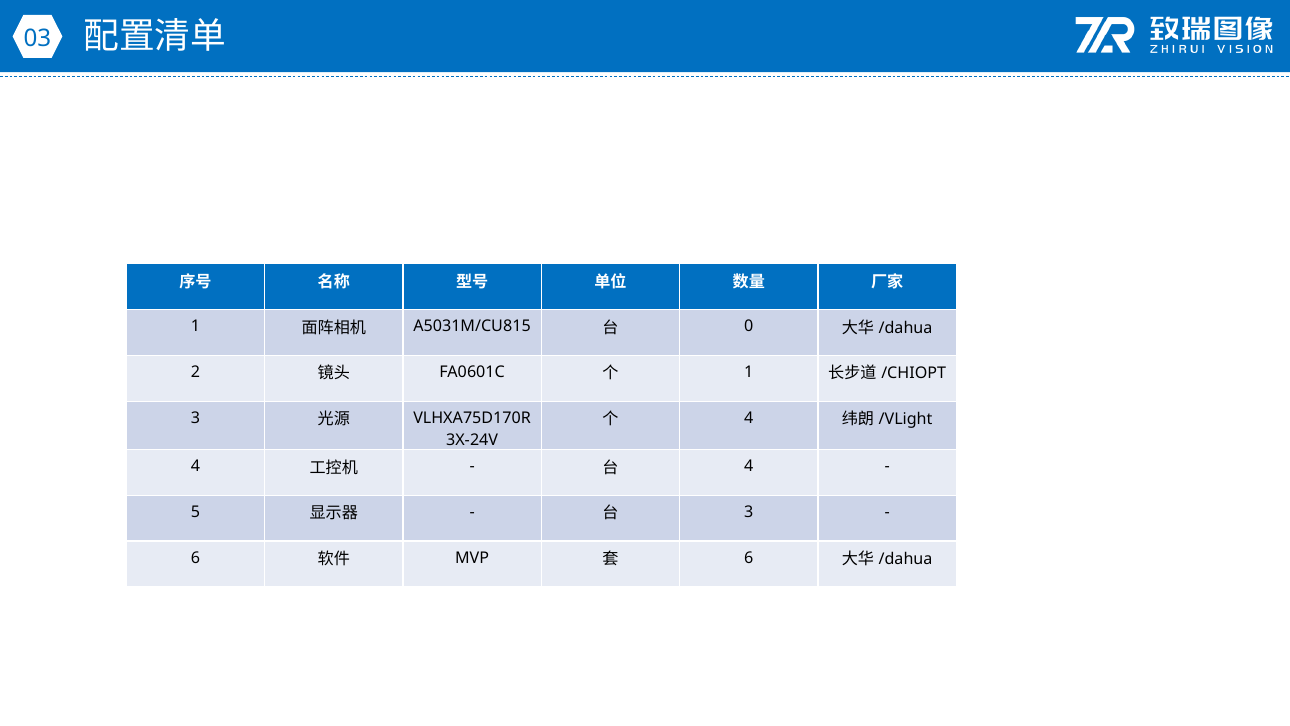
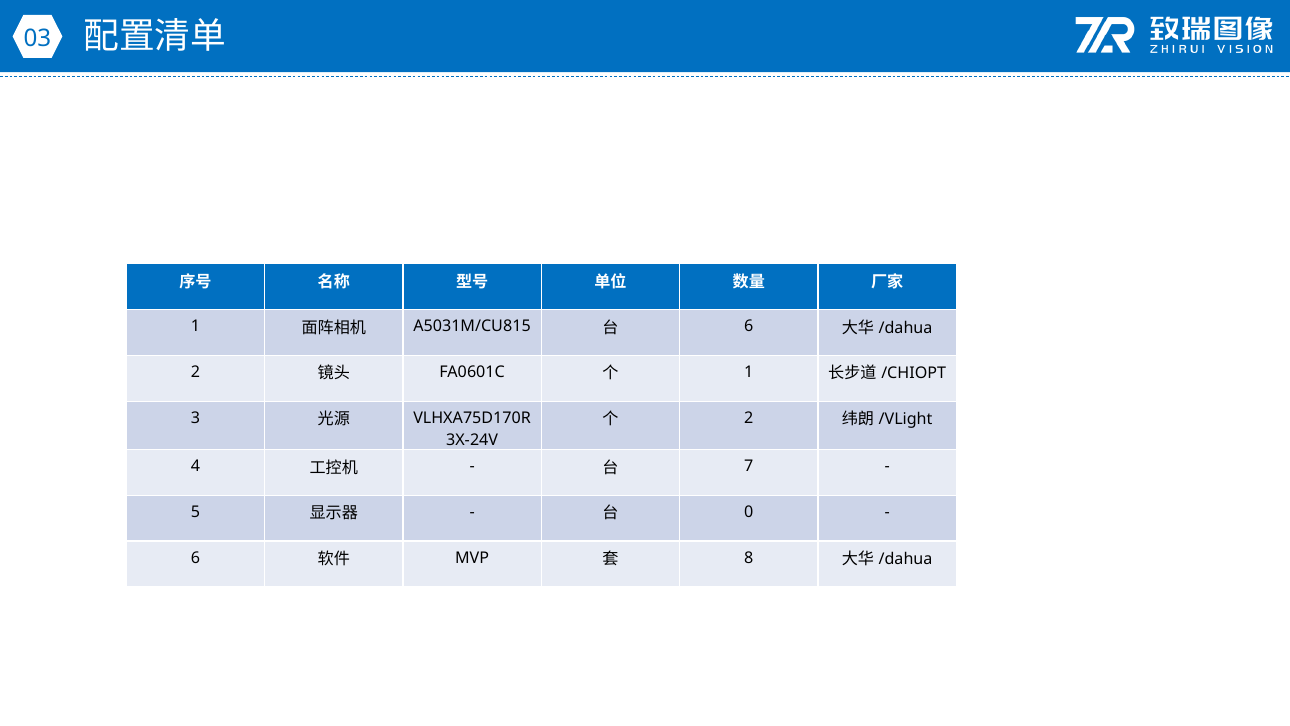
0: 0 -> 6 (749, 326)
4: 4 -> 2 (749, 418)
4: 4 -> 7 (749, 466)
3: 3 -> 0 (749, 512)
6: 6 -> 8 (749, 558)
